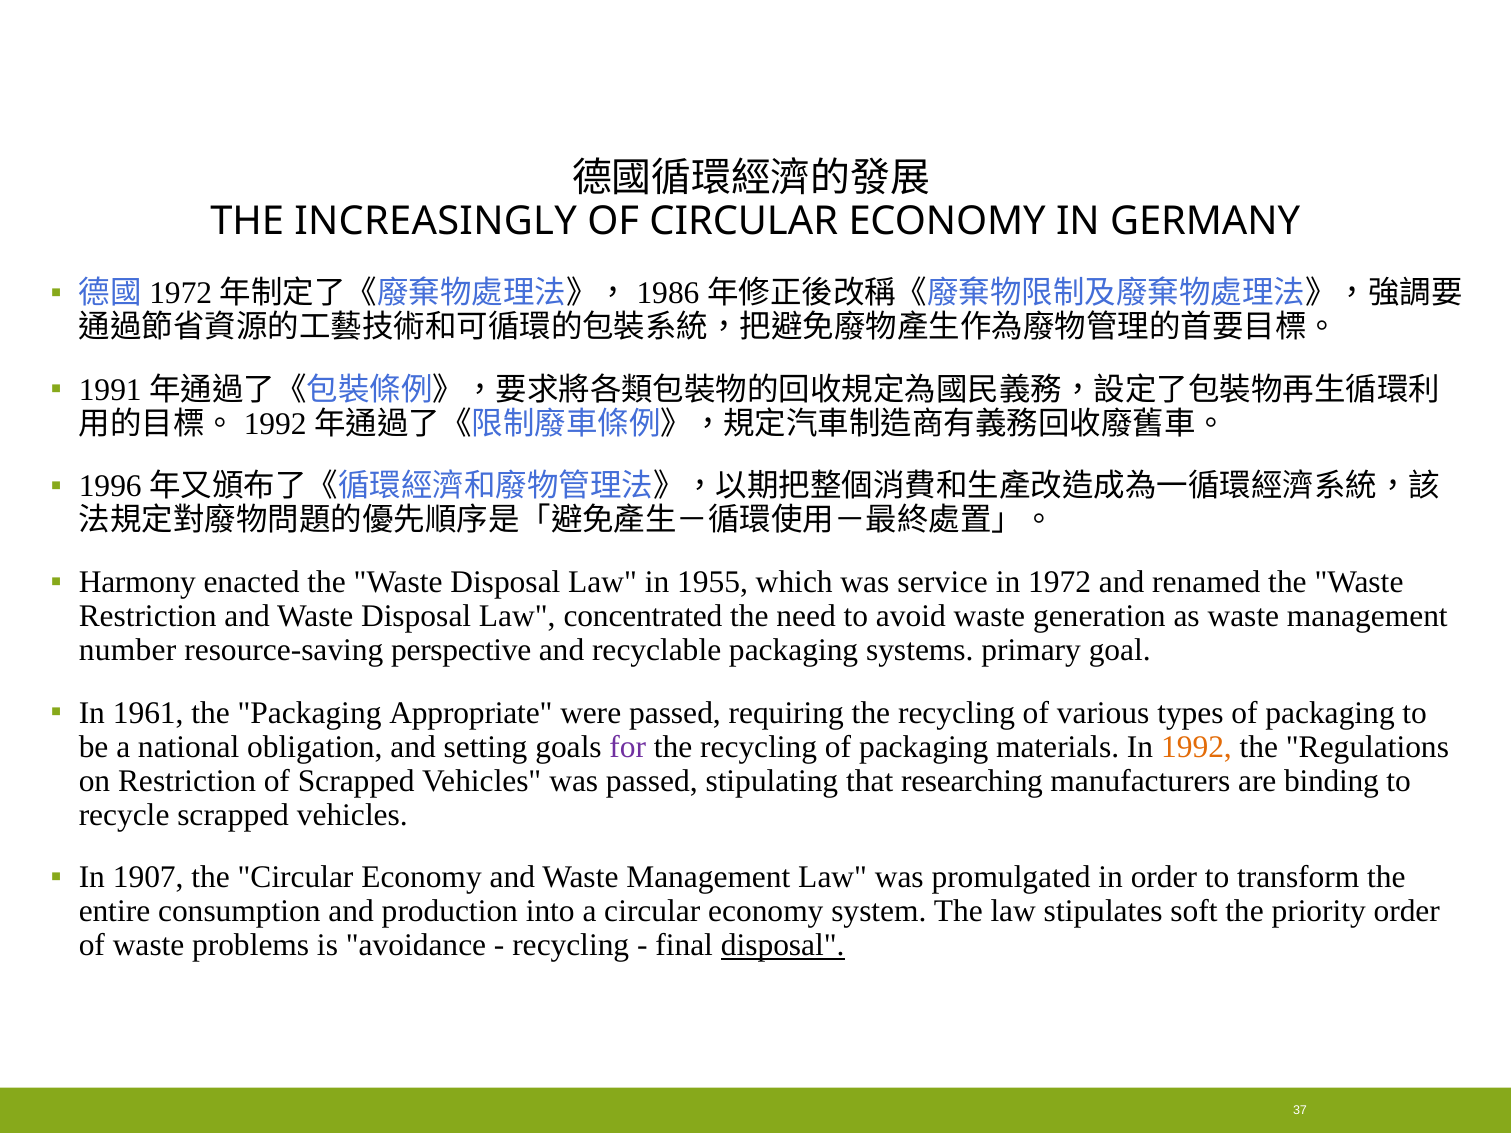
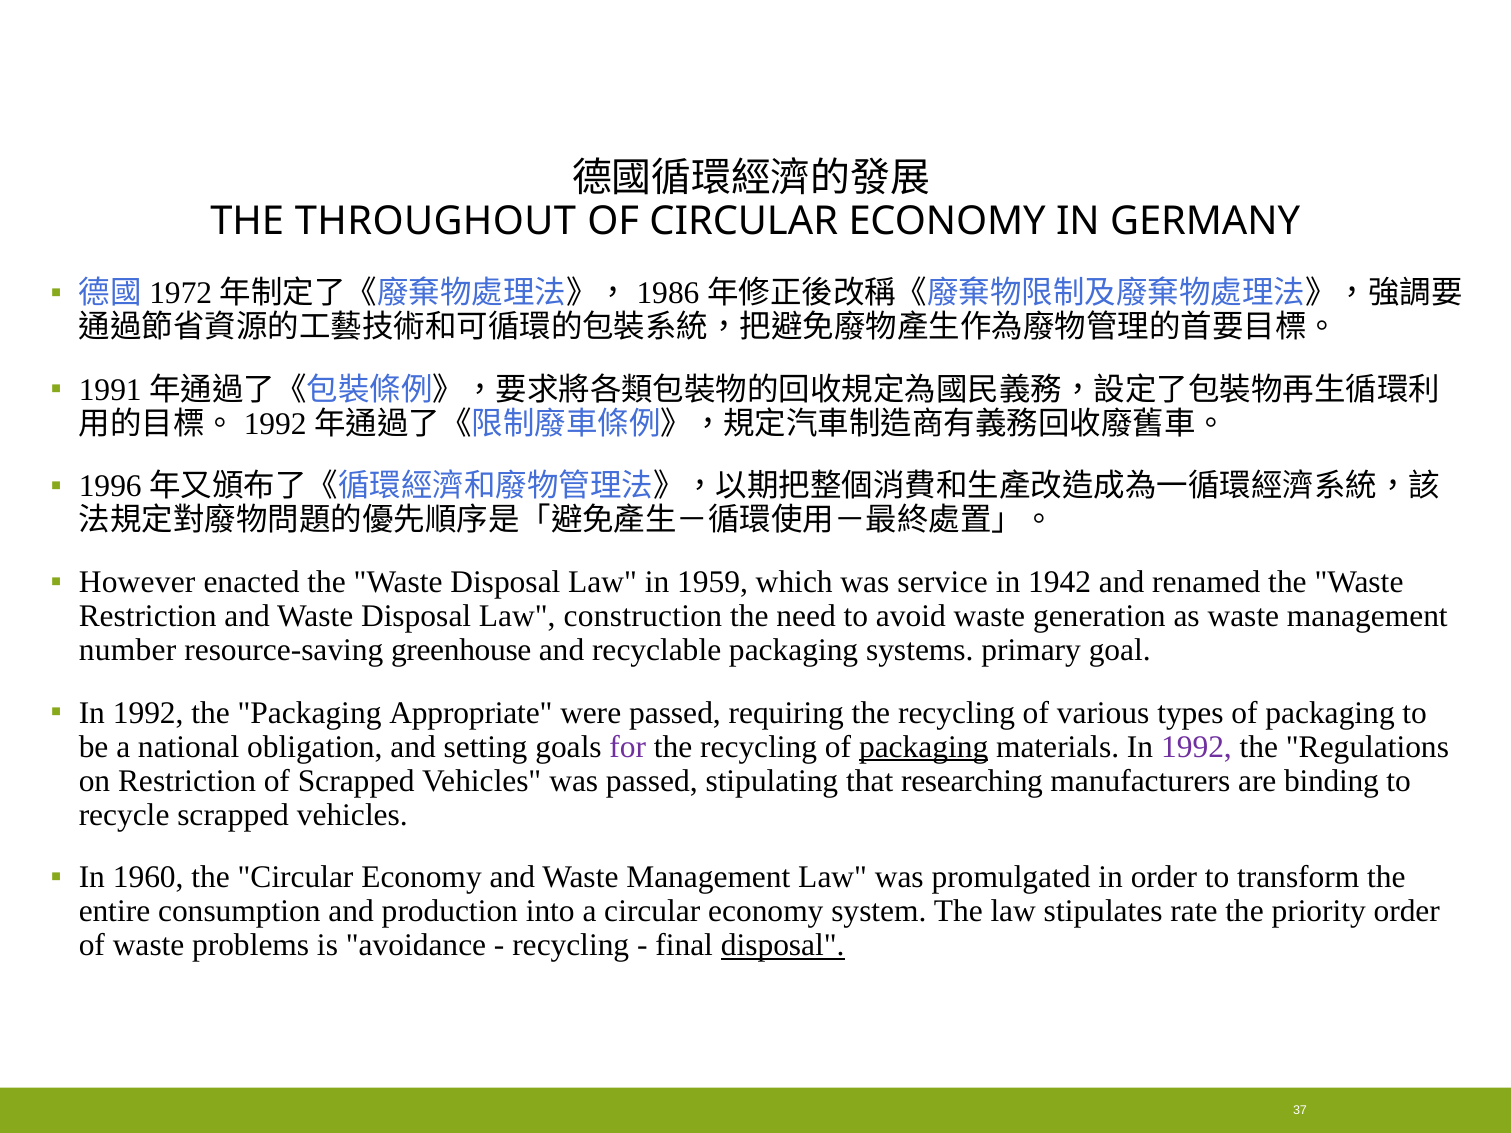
INCREASINGLY: INCREASINGLY -> THROUGHOUT (435, 221)
Harmony: Harmony -> However (137, 583)
1955: 1955 -> 1959 (713, 583)
1972: 1972 -> 1942 (1060, 583)
concentrated: concentrated -> construction (643, 617)
perspective: perspective -> greenhouse (461, 651)
1961: 1961 -> 1992 (148, 713)
packaging underline: none -> present (924, 747)
1992 colour: orange -> purple (1196, 747)
1907: 1907 -> 1960 (148, 877)
soft: soft -> rate (1194, 911)
